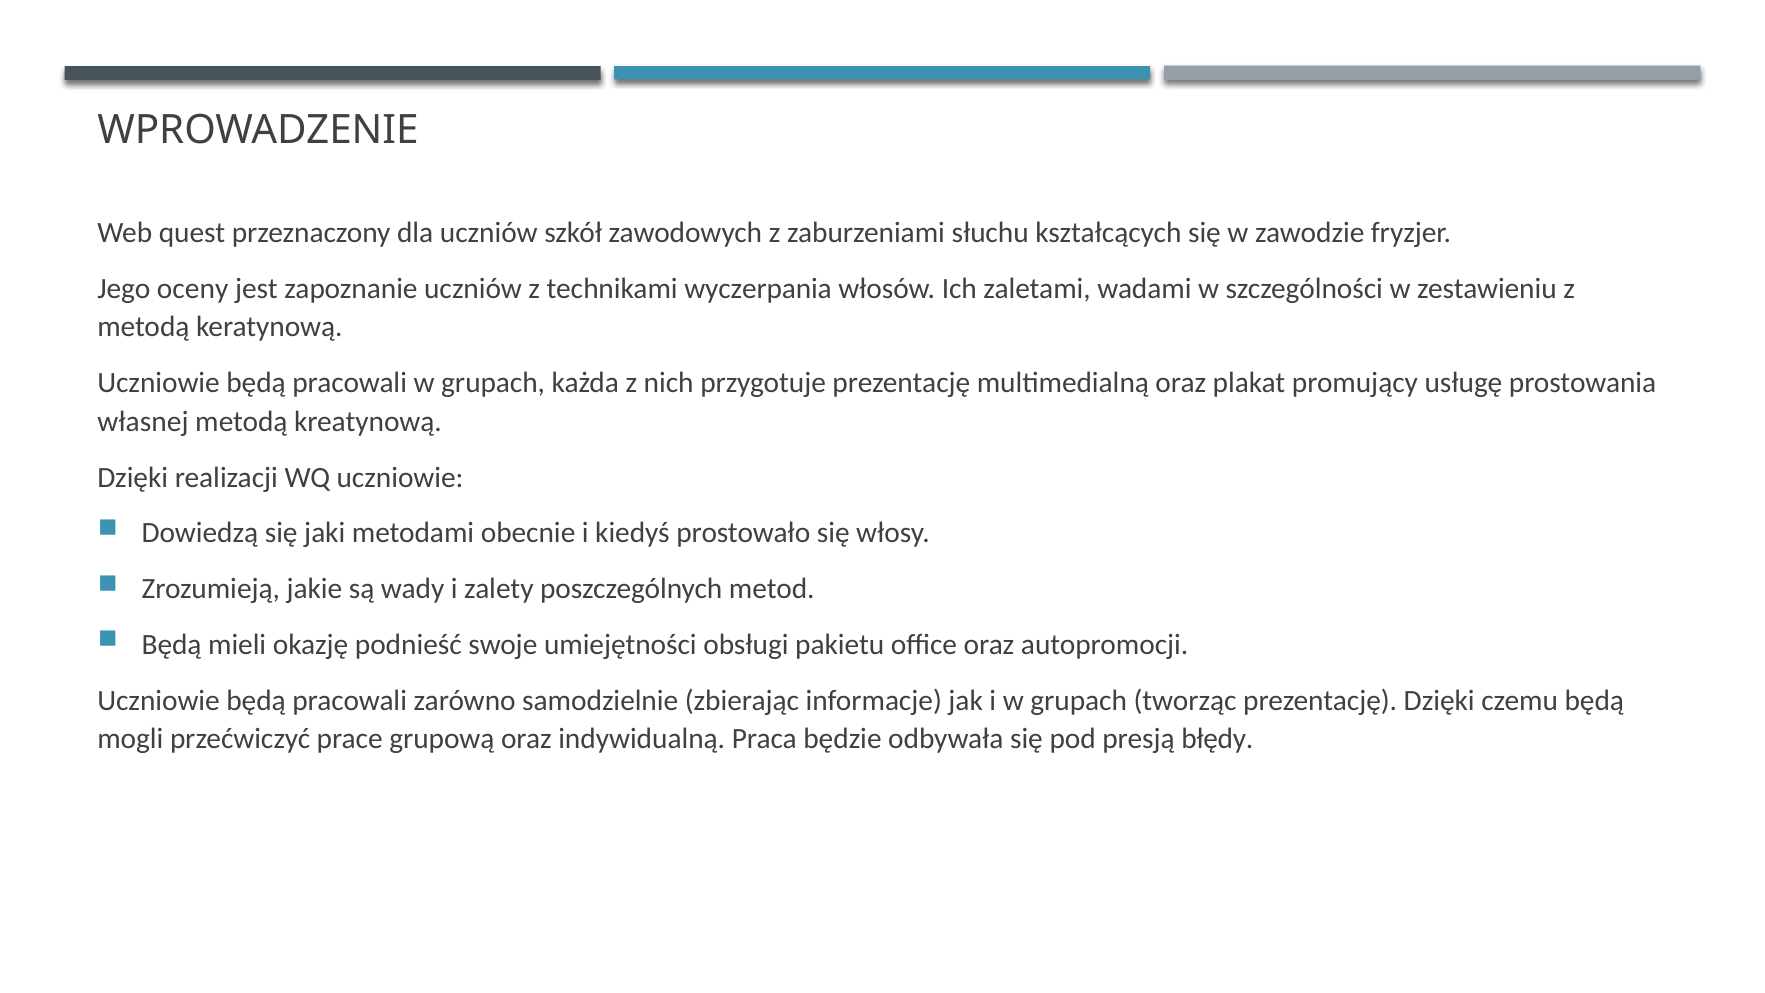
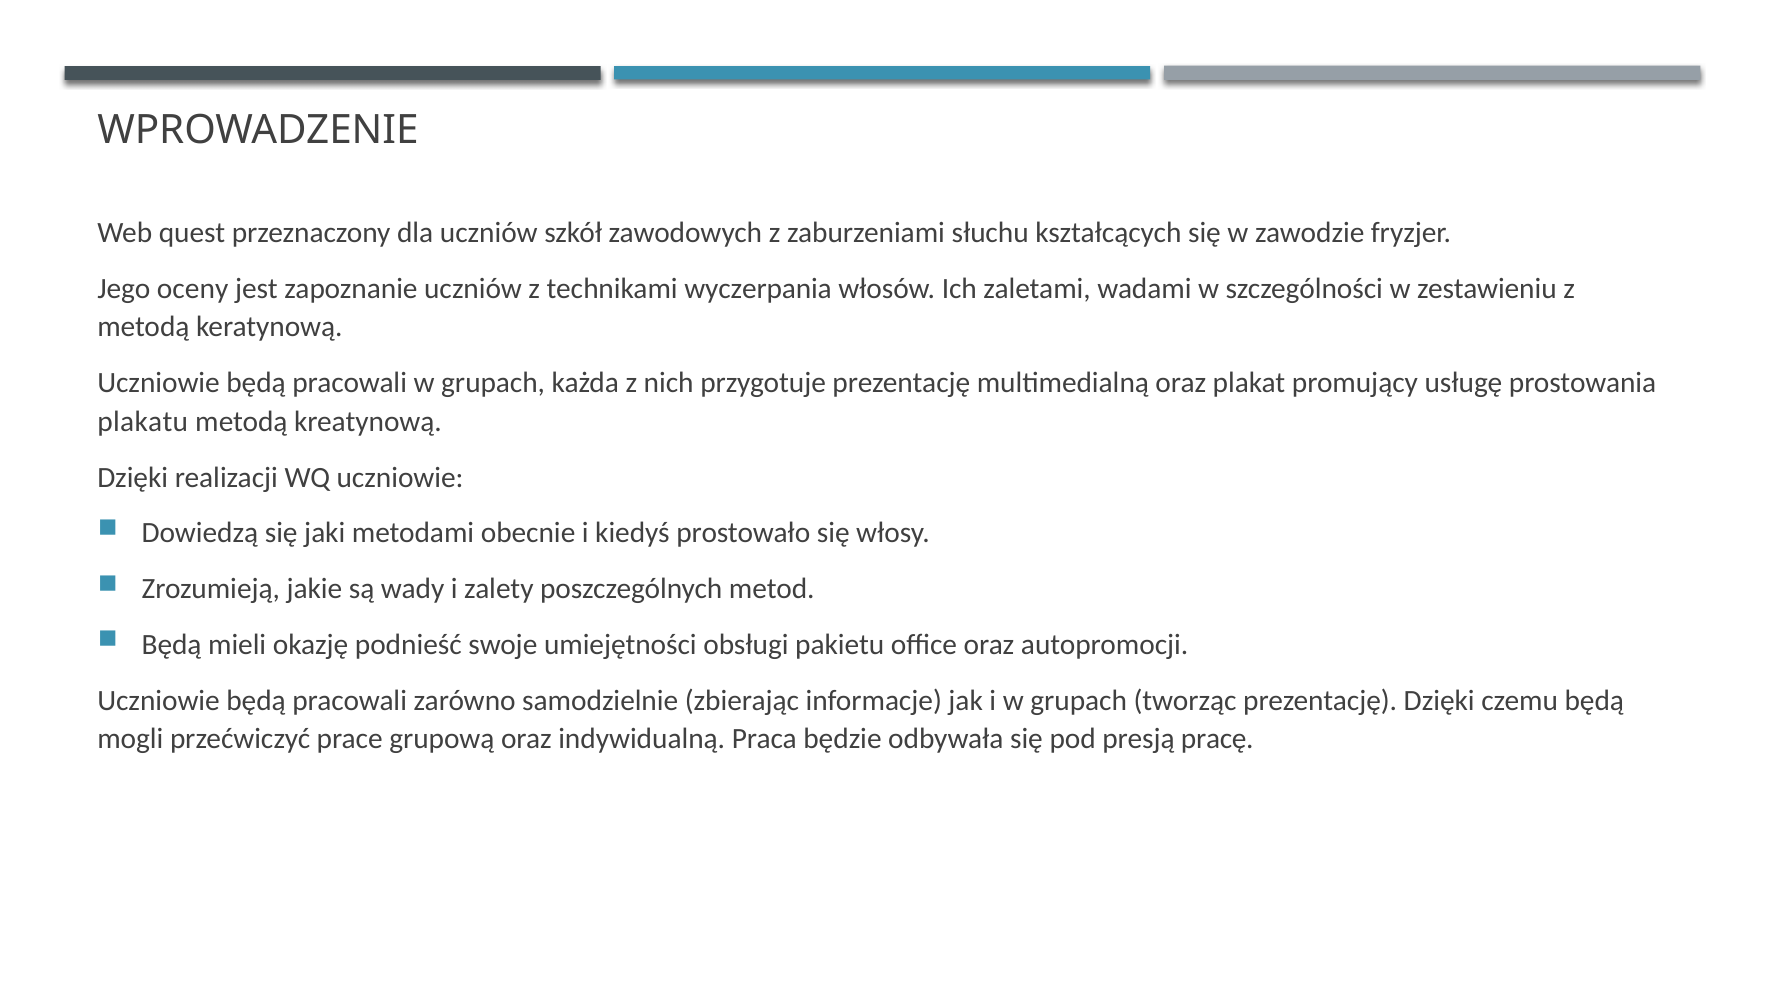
własnej: własnej -> plakatu (143, 422)
błędy: błędy -> pracę (1217, 739)
